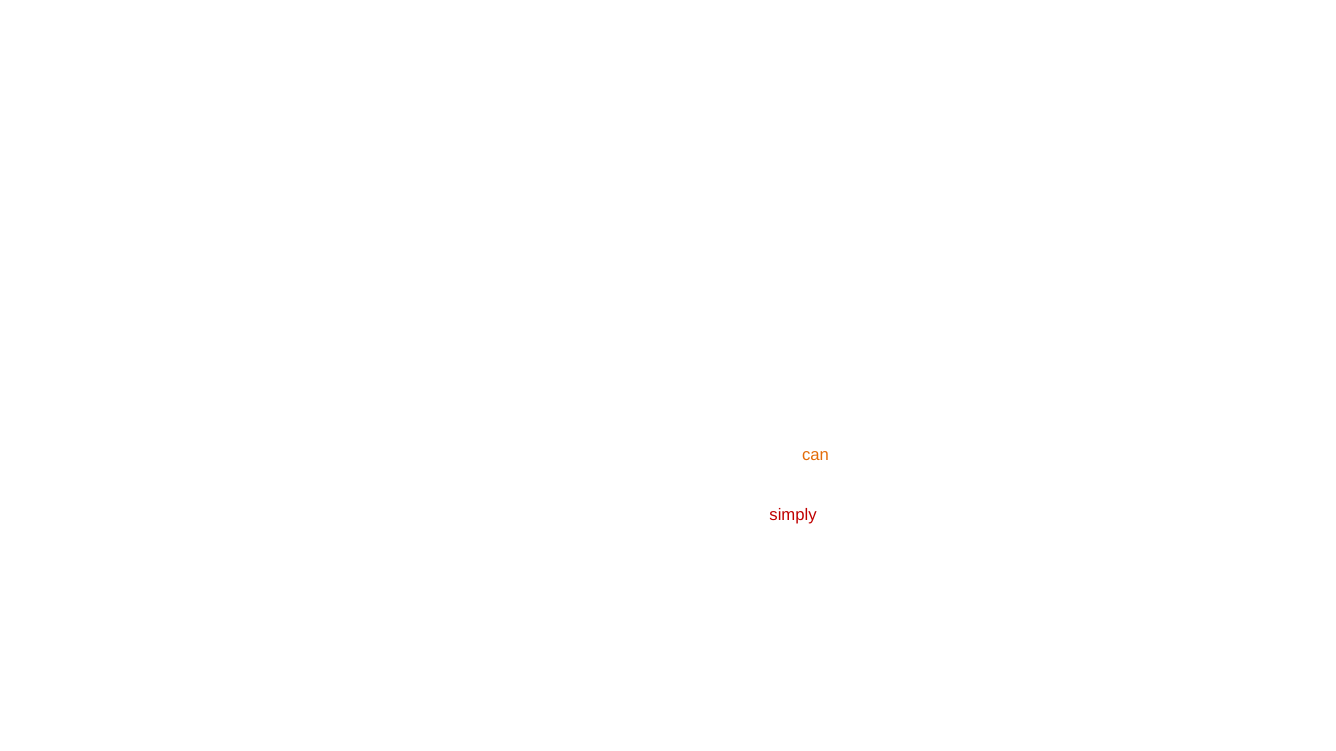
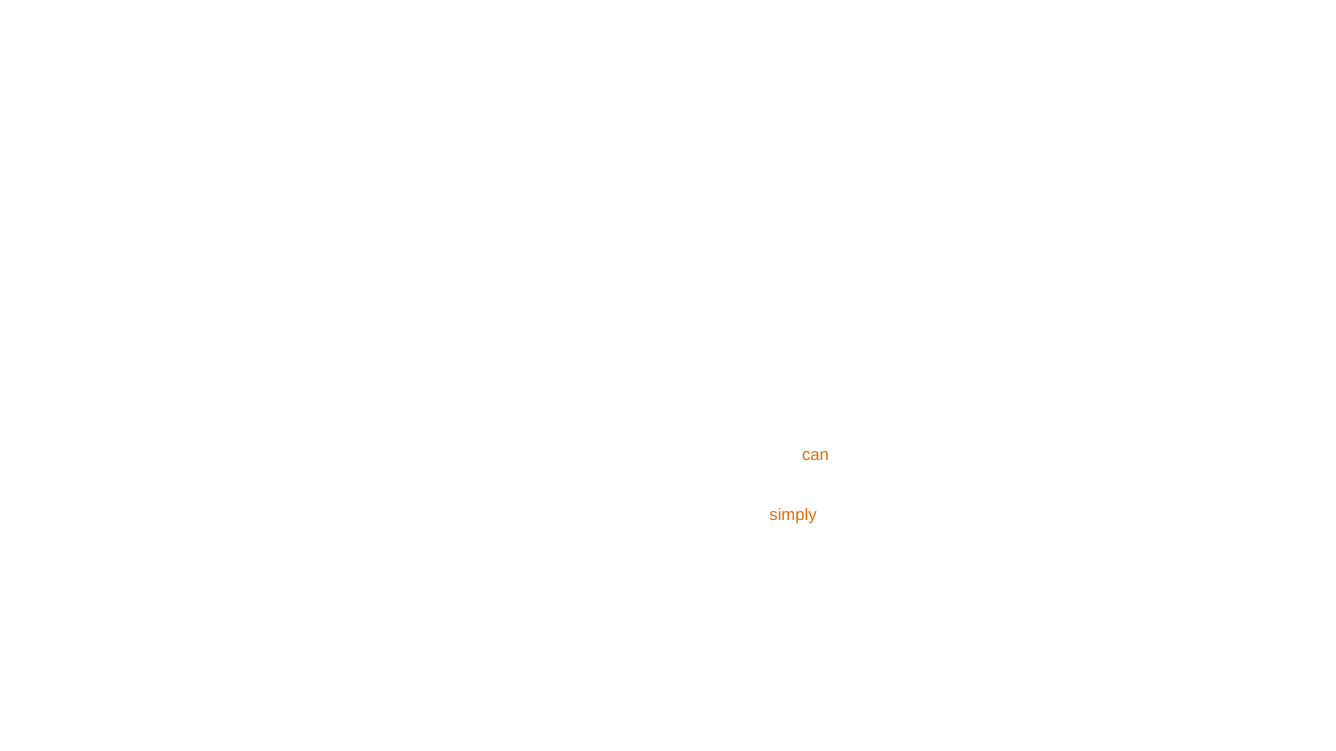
simply colour: red -> orange (793, 515)
